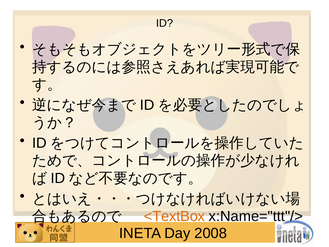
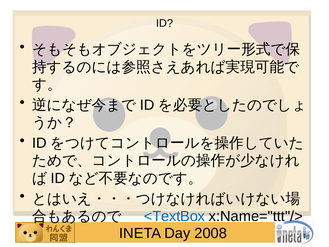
<TextBox colour: orange -> blue (175, 216)
